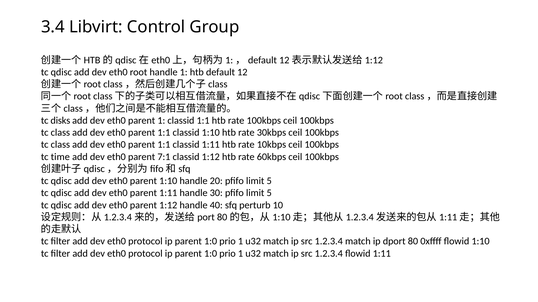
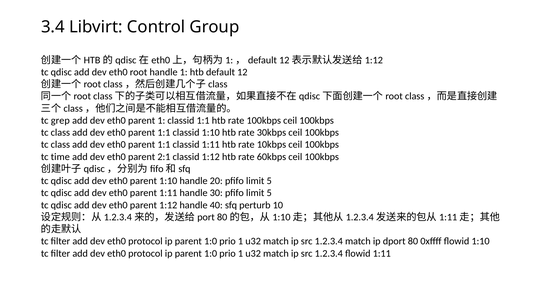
disks: disks -> grep (60, 121)
7:1: 7:1 -> 2:1 (164, 157)
